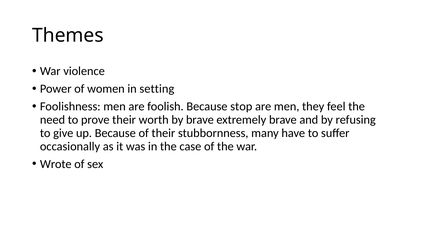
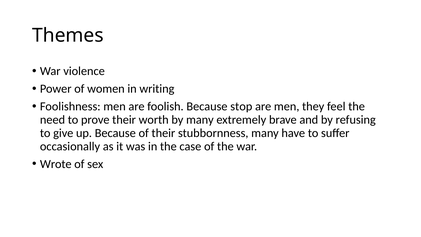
setting: setting -> writing (157, 89)
by brave: brave -> many (200, 120)
